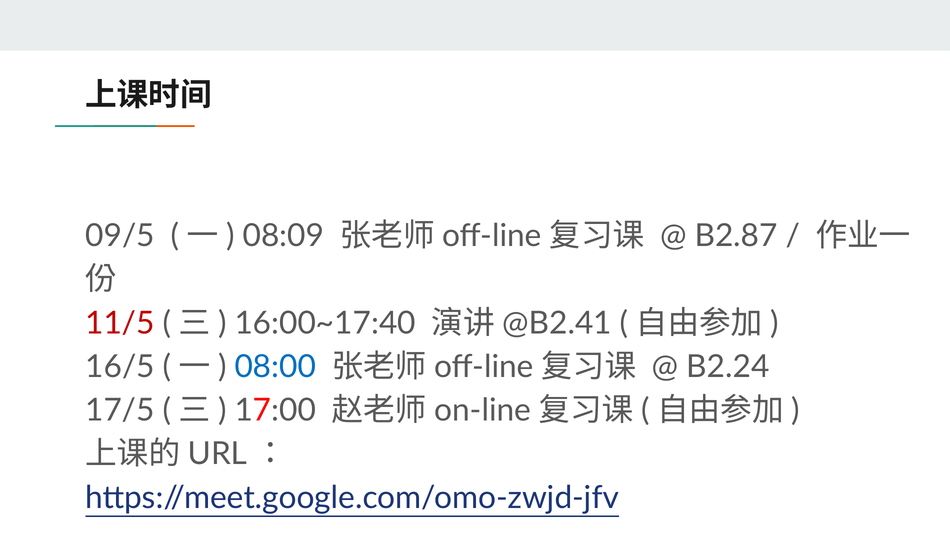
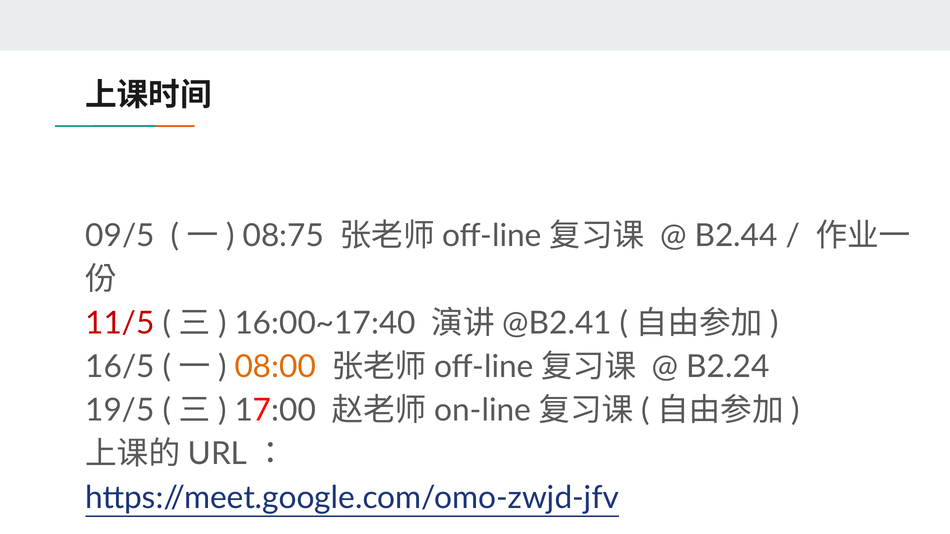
08:09: 08:09 -> 08:75 (283, 236)
B2.87: B2.87 -> B2.44 (736, 236)
08:00 colour: blue -> orange (275, 367)
17/5: 17/5 -> 19/5 (120, 411)
